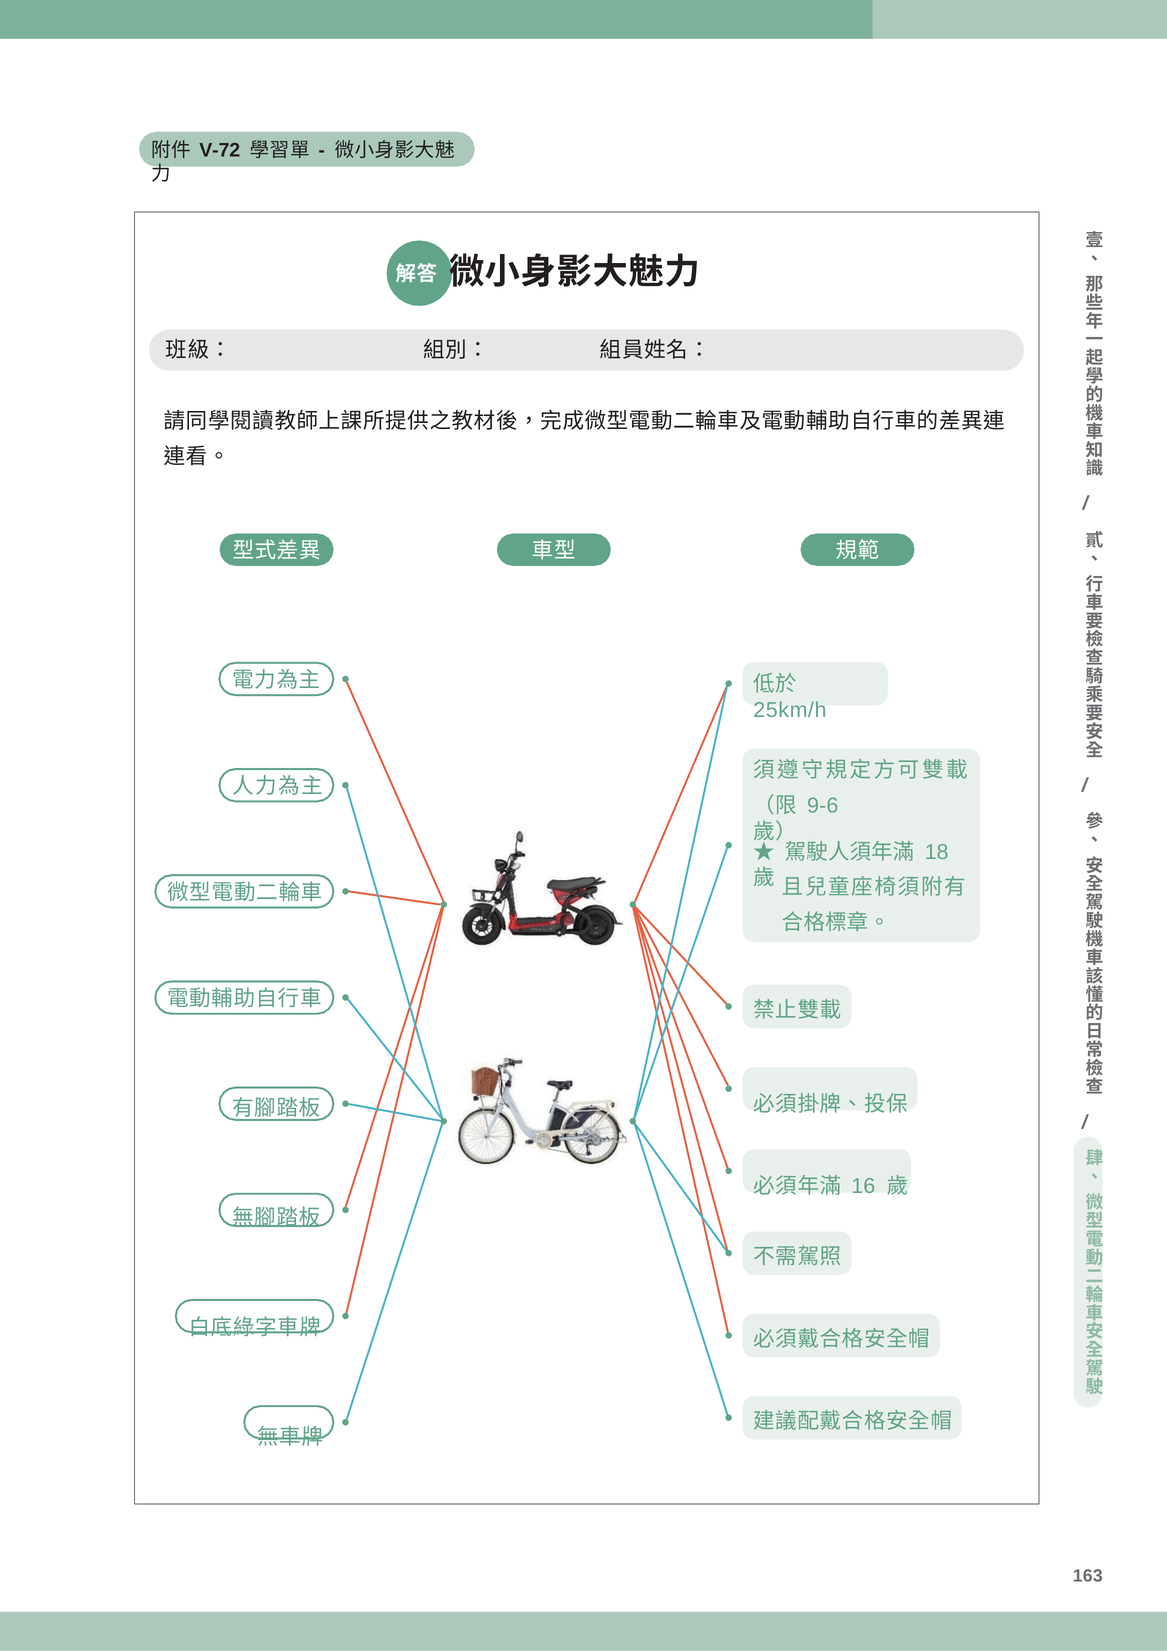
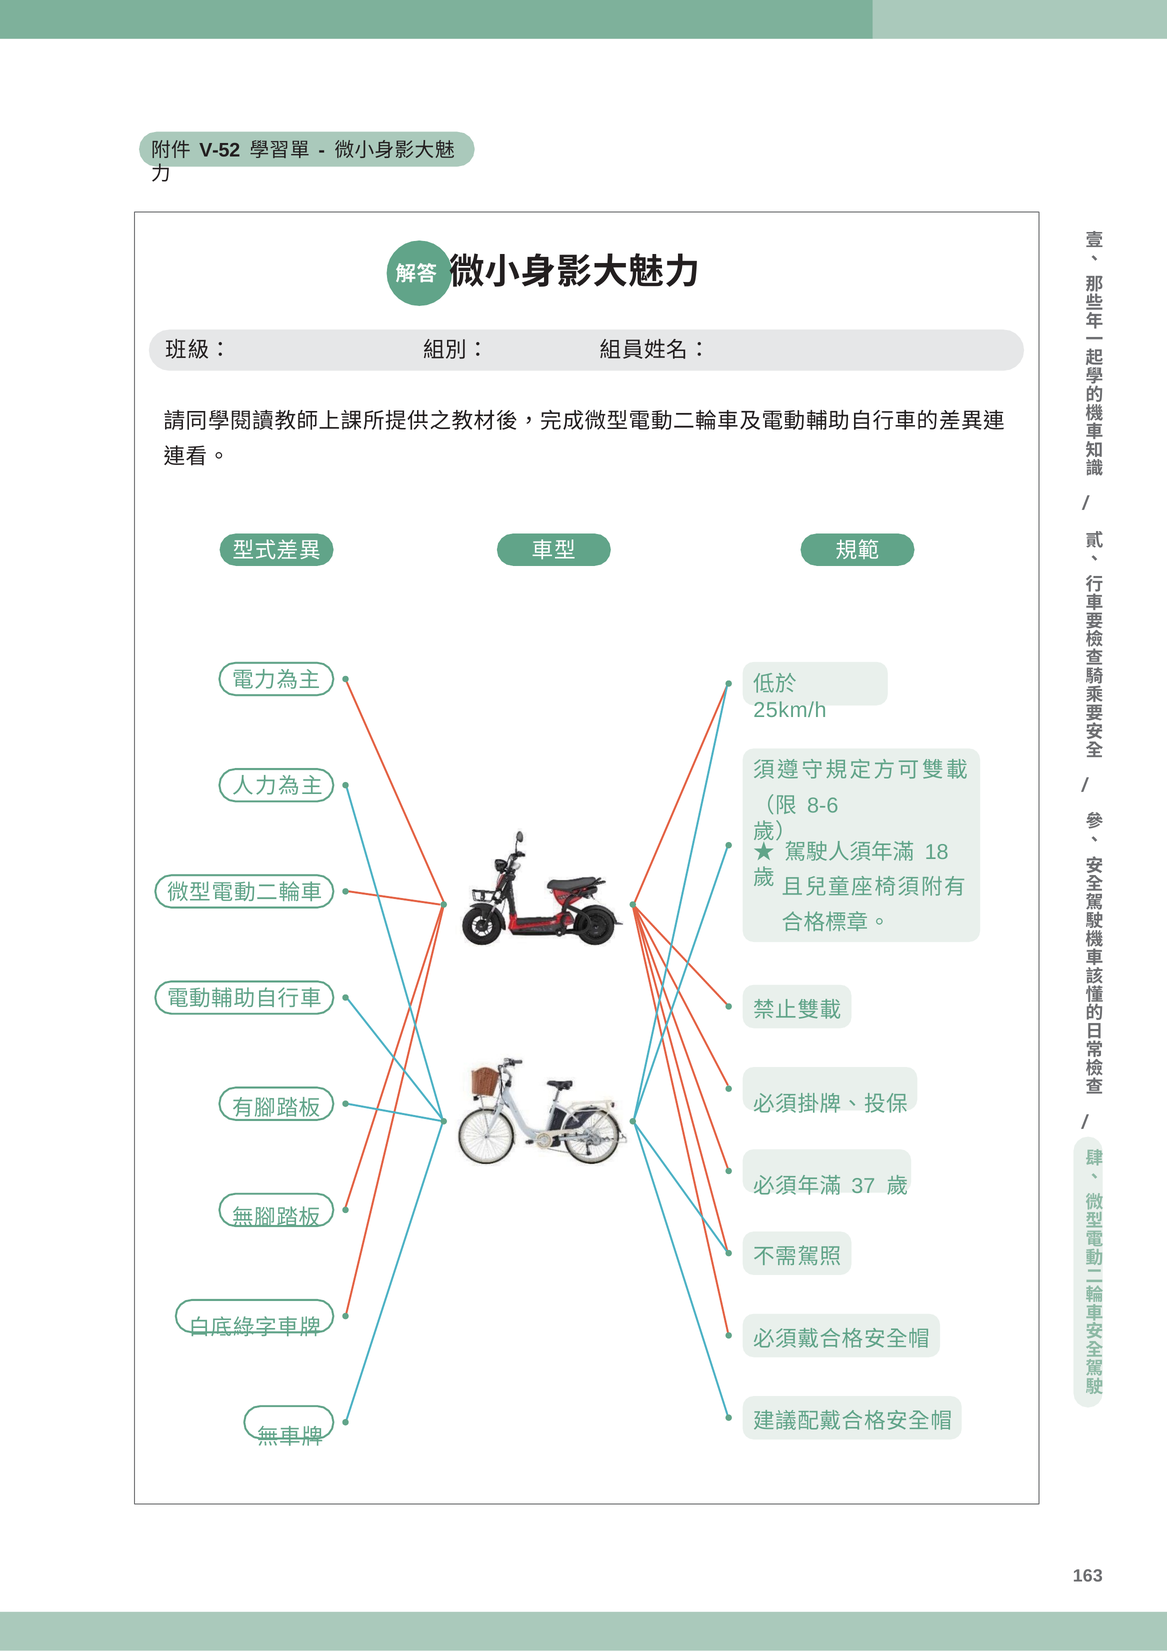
V-72: V-72 -> V-52 (220, 150)
9-6: 9-6 -> 8-6 (823, 806)
16: 16 -> 37 (863, 1187)
